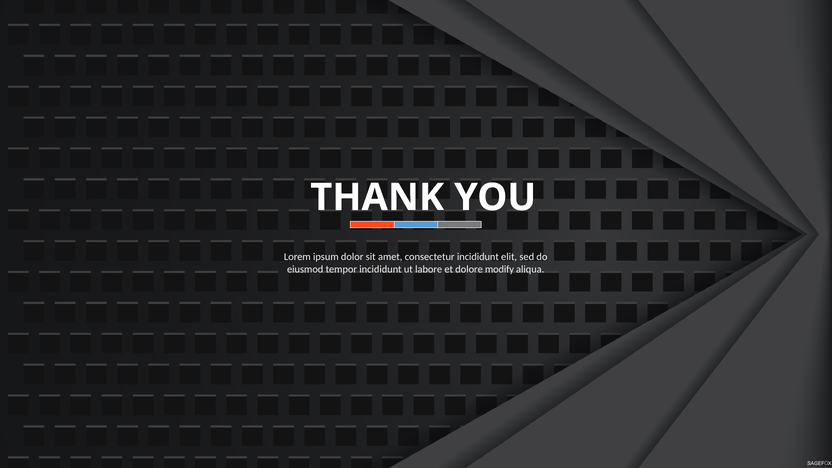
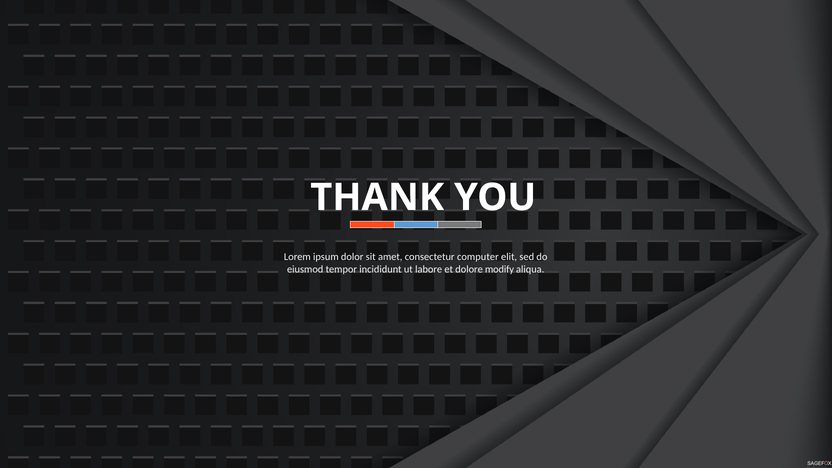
consectetur incididunt: incididunt -> computer (478, 257)
